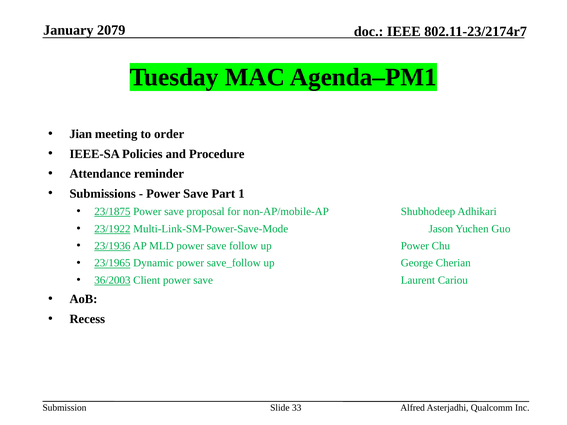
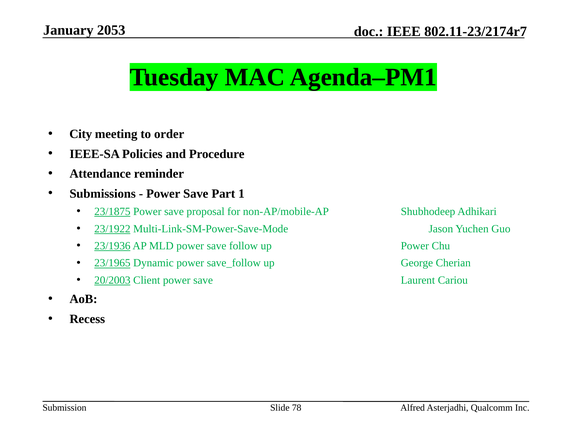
2079: 2079 -> 2053 (111, 30)
Jian: Jian -> City (81, 134)
36/2003: 36/2003 -> 20/2003 (112, 280)
33: 33 -> 78 (297, 408)
